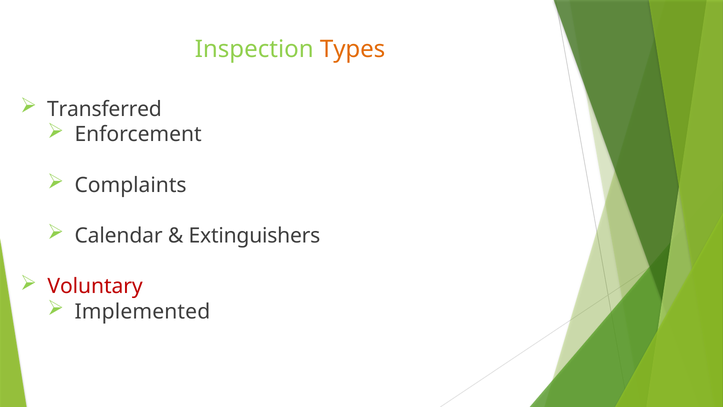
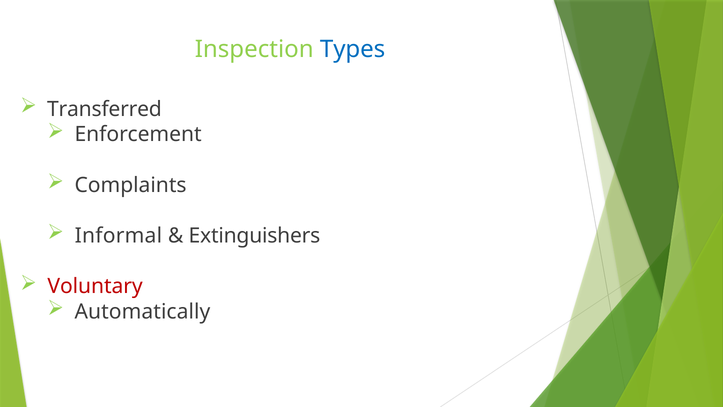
Types colour: orange -> blue (353, 49)
Calendar: Calendar -> Informal (118, 236)
Implemented: Implemented -> Automatically (142, 312)
